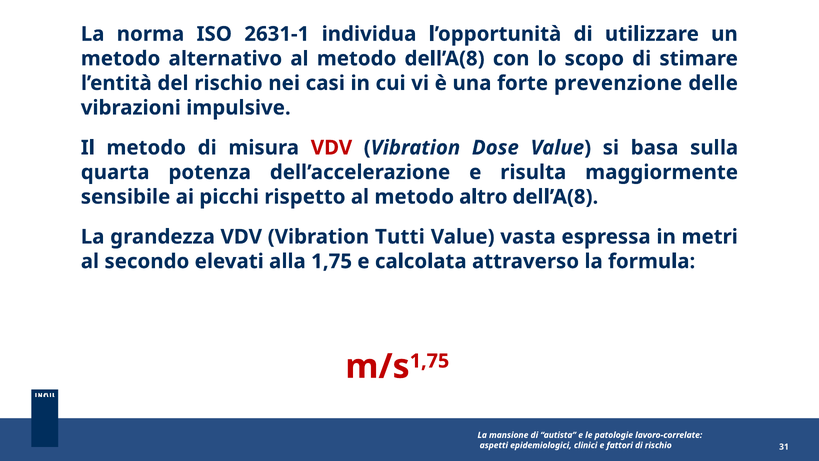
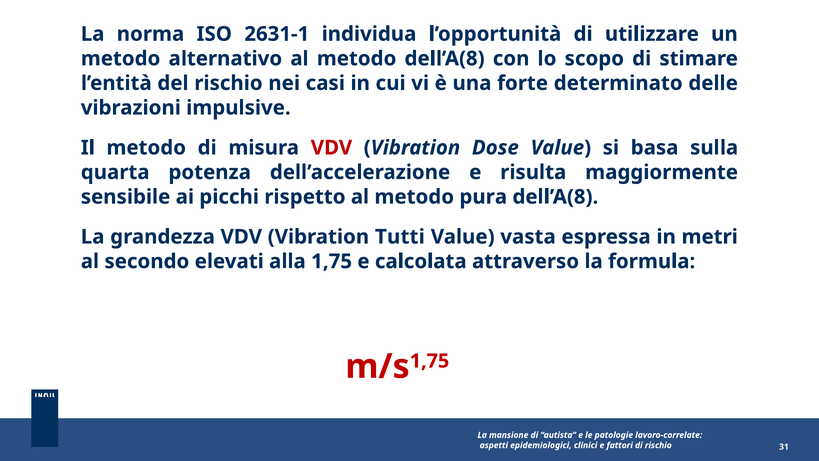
prevenzione: prevenzione -> determinato (618, 83)
altro: altro -> pura (483, 197)
